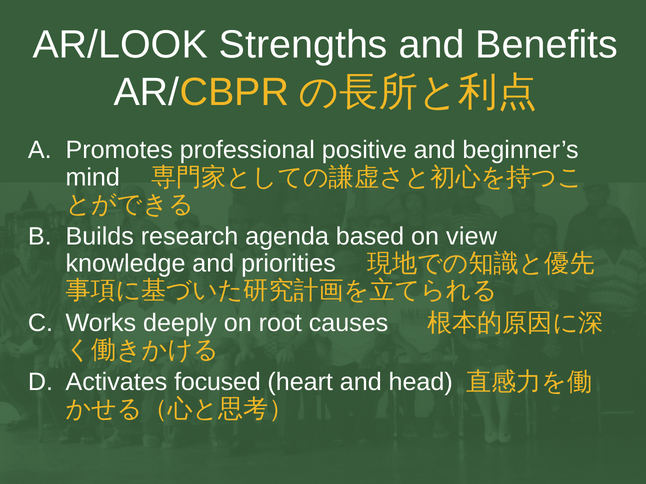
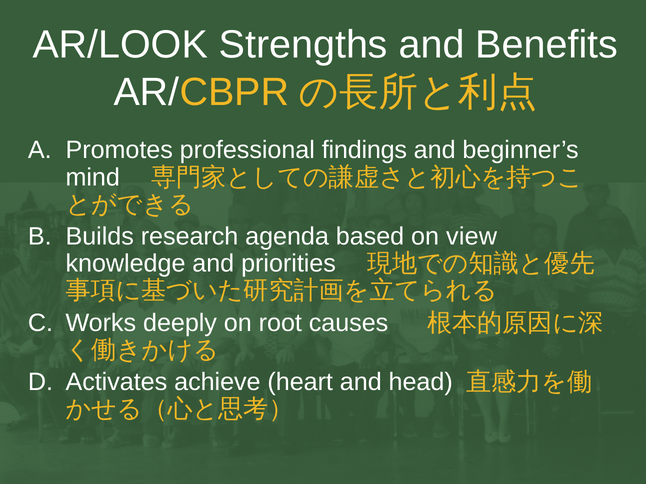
positive: positive -> findings (364, 150)
focused: focused -> achieve (217, 382)
